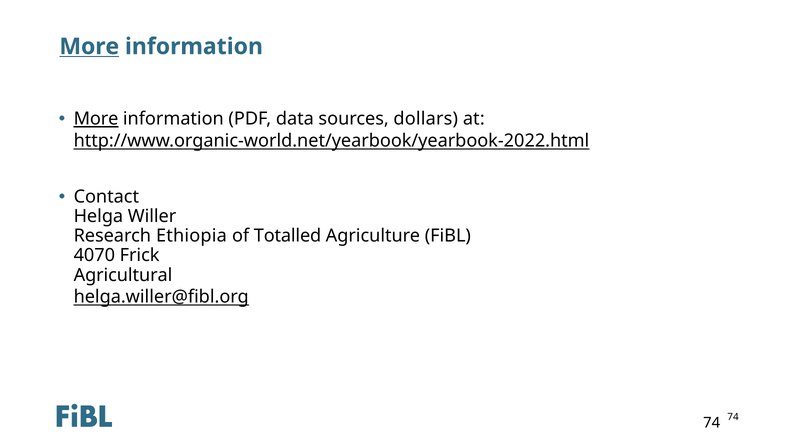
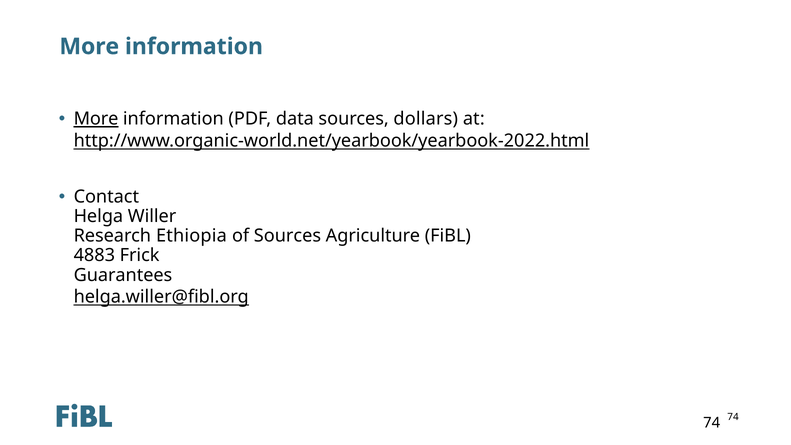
More underline: present -> none (89, 47)
of Totalled: Totalled -> Sources (287, 236)
4070: 4070 -> 4883 (94, 255)
Agricultural: Agricultural -> Guarantees (123, 275)
